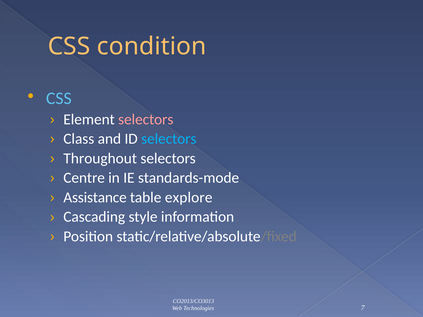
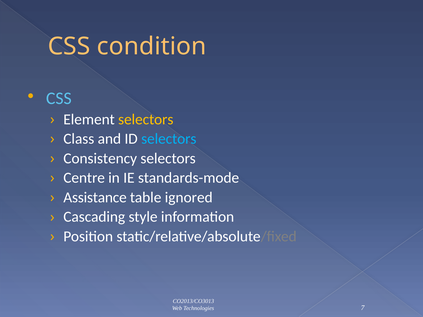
selectors colour: pink -> yellow (146, 119)
Throughout: Throughout -> Consistency (100, 158)
explore: explore -> ignored (189, 198)
